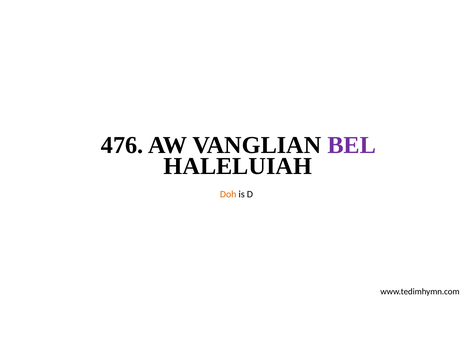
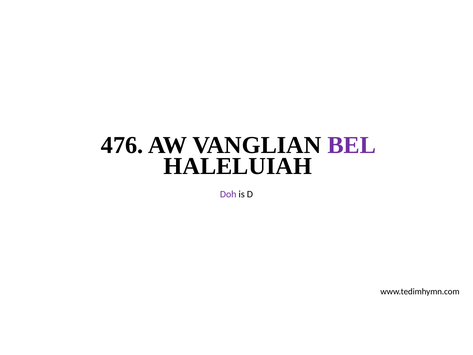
Doh colour: orange -> purple (228, 194)
